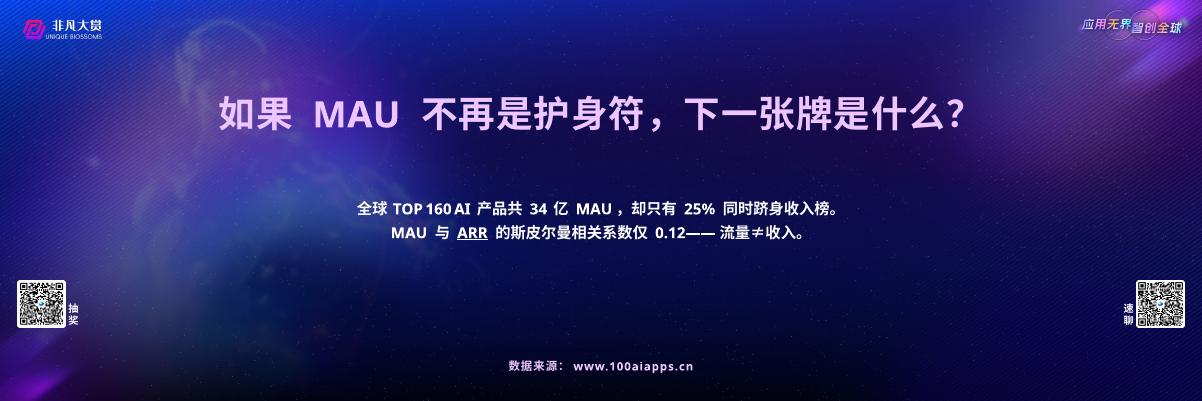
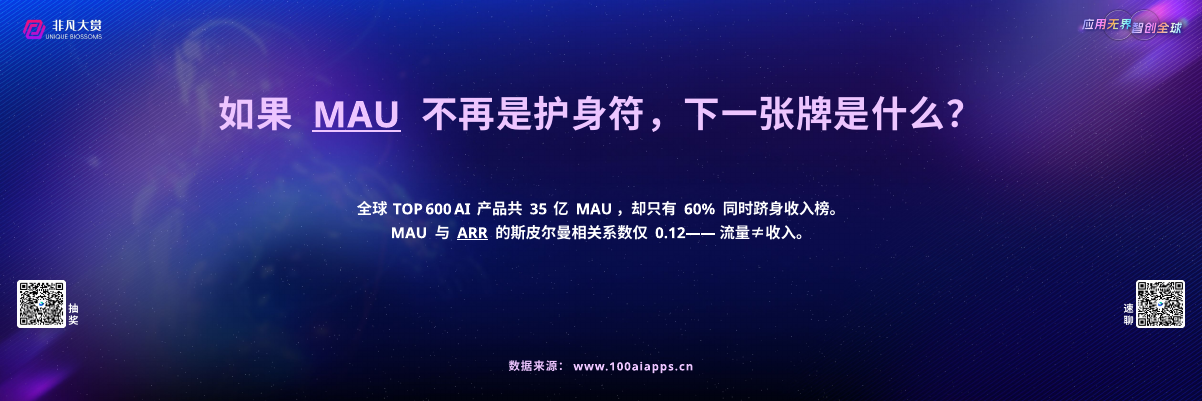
MAU underline: none -> present (356, 115)
160: 160 -> 600 (439, 209)
34: 34 -> 35 (538, 209)
25%: 25% -> 60% (700, 209)
